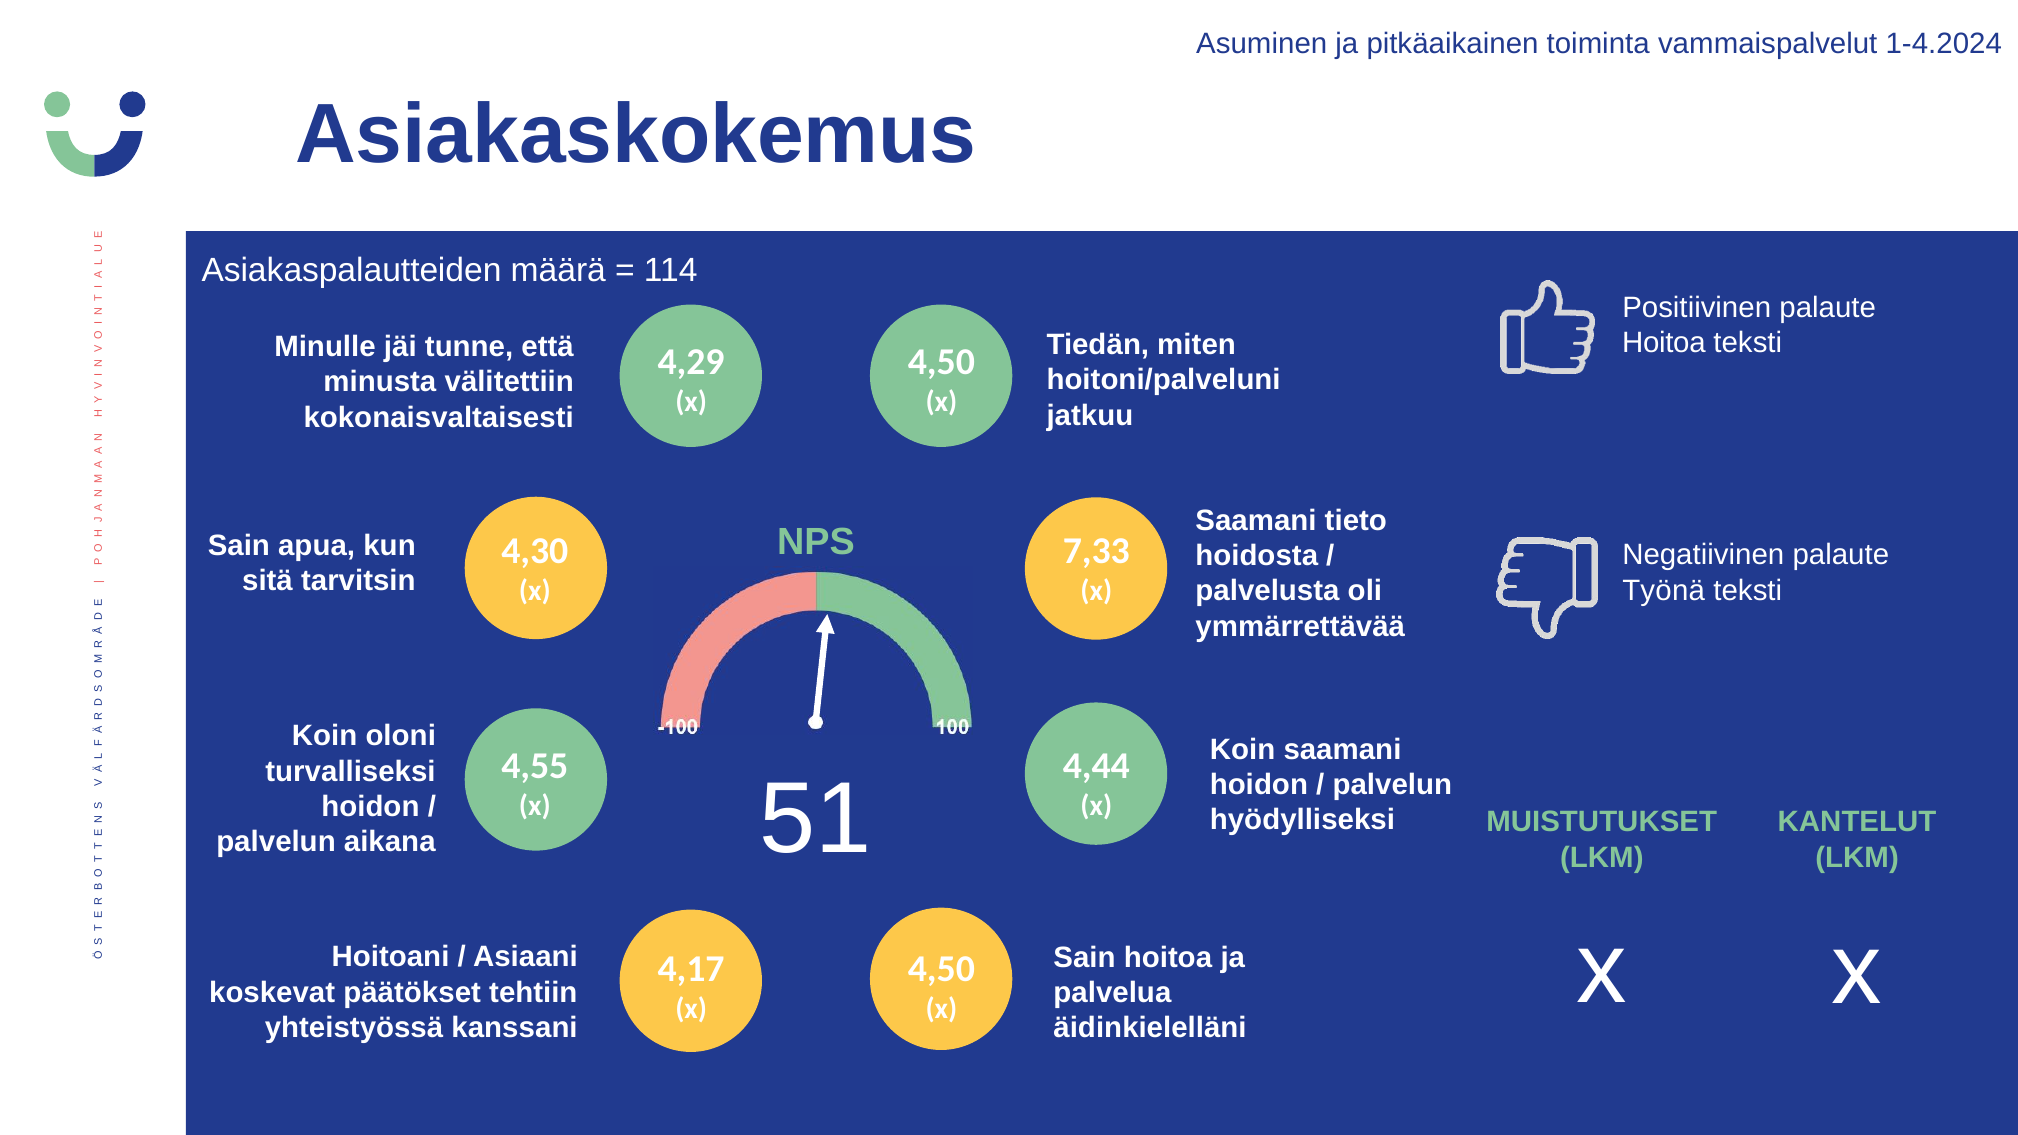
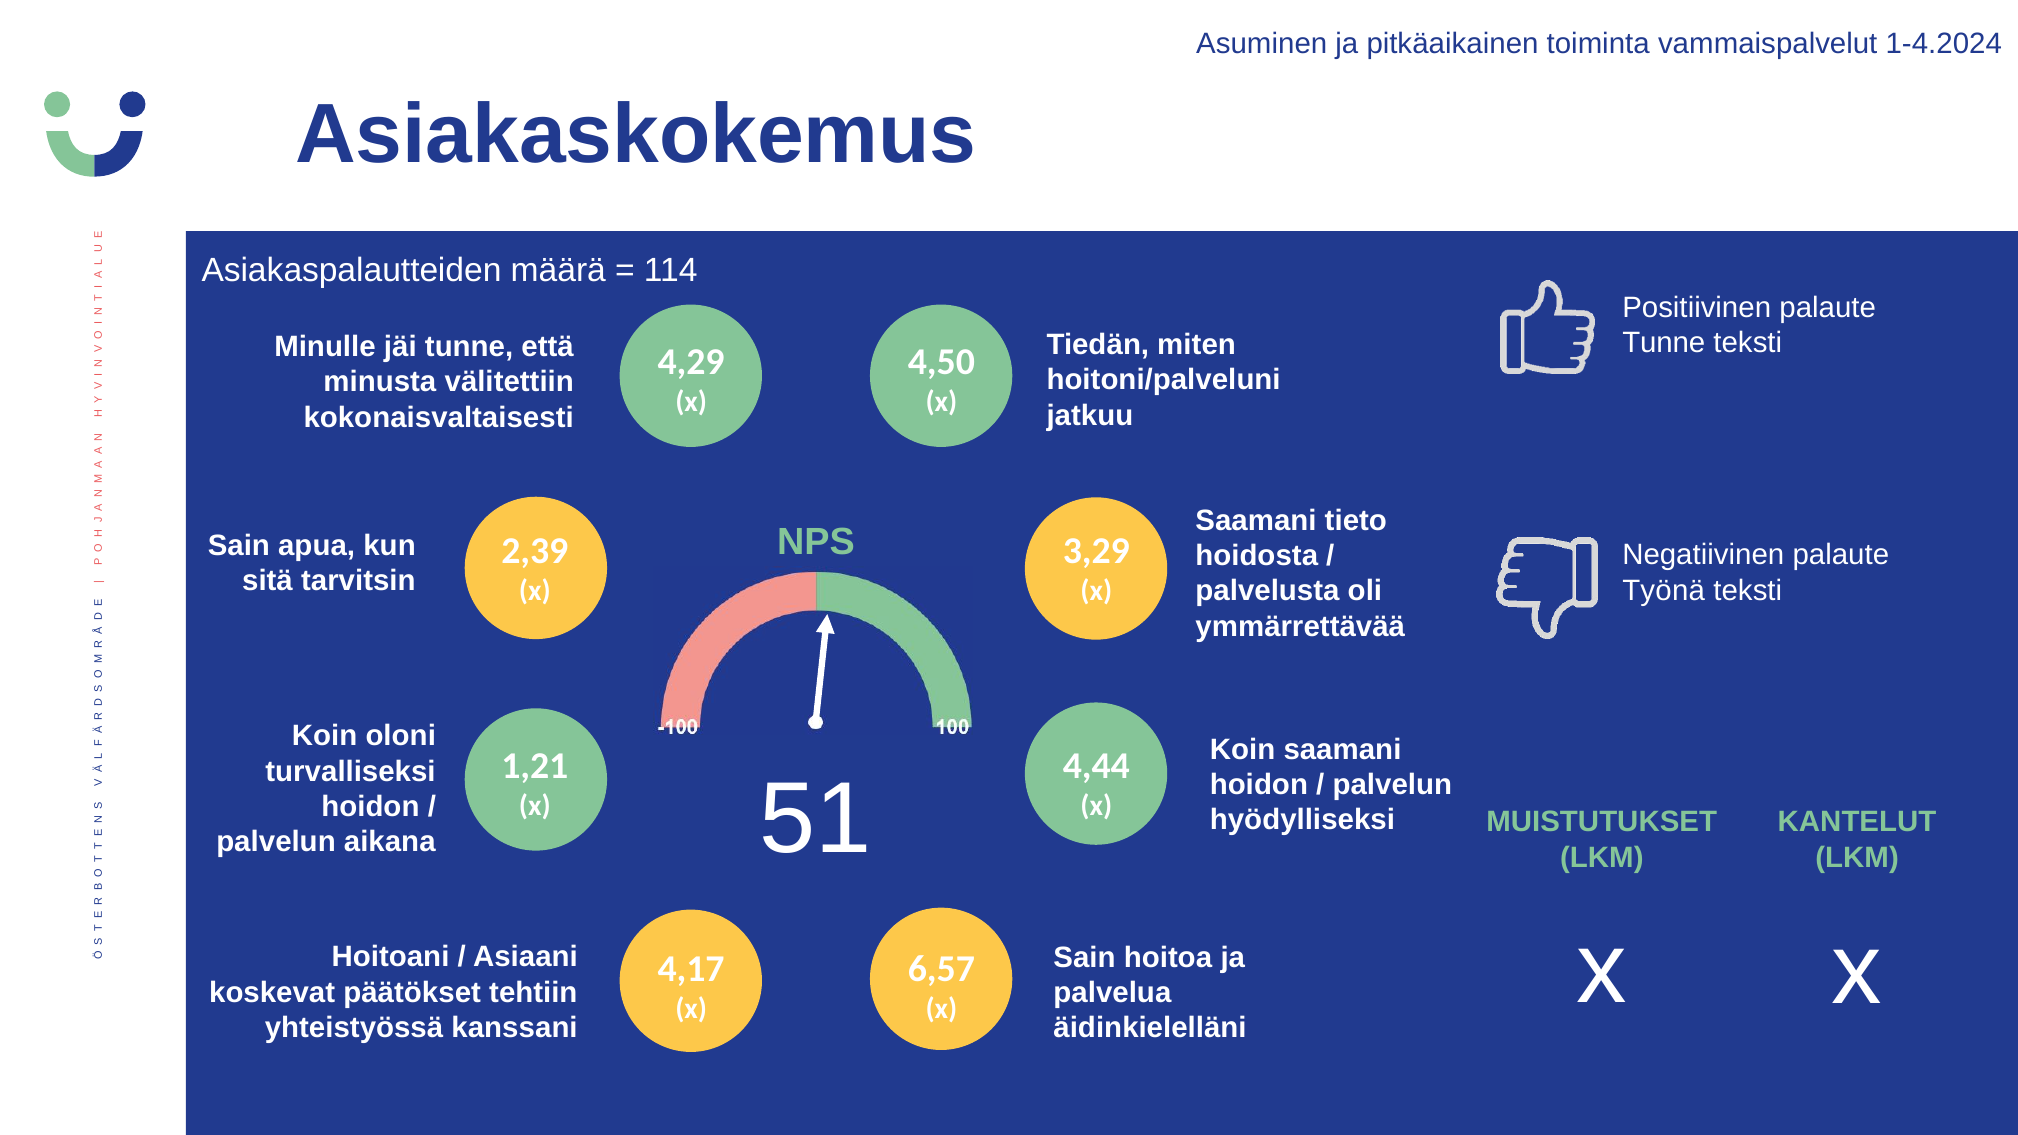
Hoitoa: Hoitoa -> Tunne (1664, 343)
4,30: 4,30 -> 2,39 (535, 551)
7,33: 7,33 -> 3,29 (1096, 551)
4,55: 4,55 -> 1,21 (535, 766)
4,50: 4,50 -> 6,57 (941, 969)
